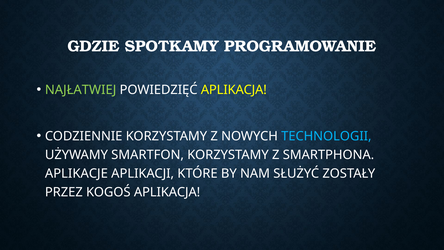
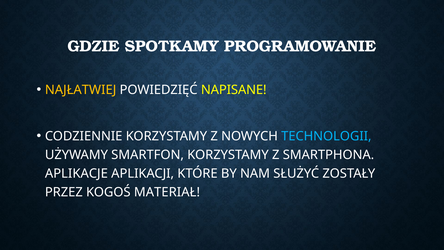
NAJŁATWIEJ colour: light green -> yellow (81, 90)
POWIEDZIĘĆ APLIKACJA: APLIKACJA -> NAPISANE (234, 90)
KOGOŚ APLIKACJA: APLIKACJA -> MATERIAŁ (167, 192)
